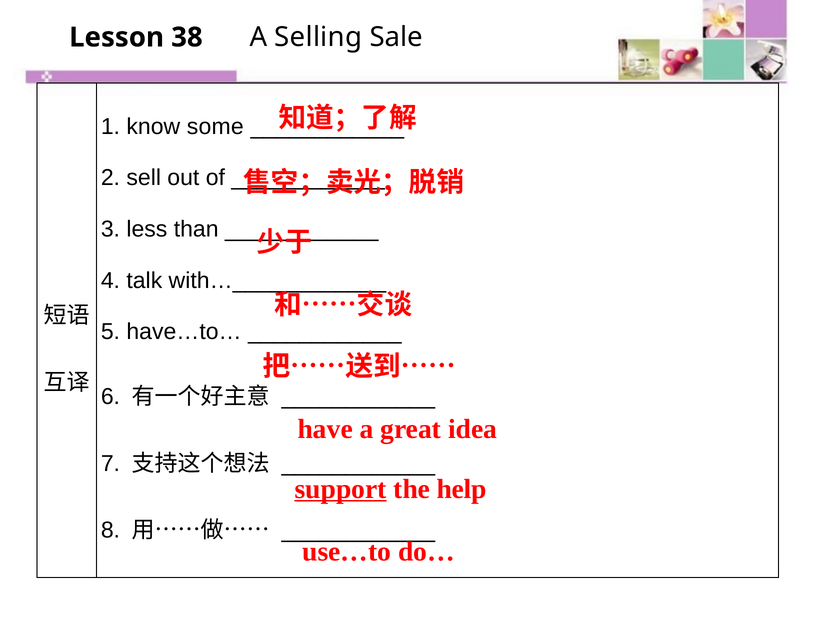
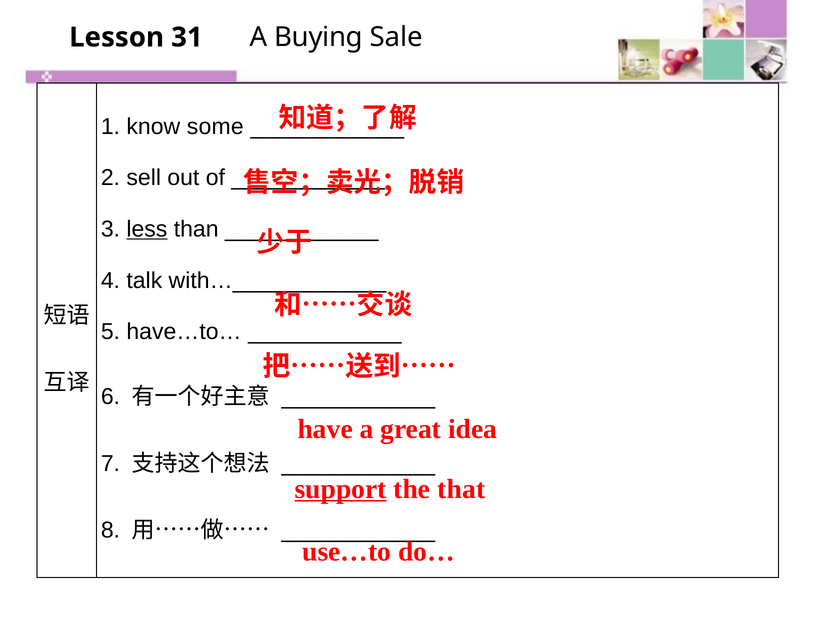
38: 38 -> 31 (187, 37)
Selling: Selling -> Buying (319, 37)
less underline: none -> present (147, 229)
help: help -> that (461, 489)
